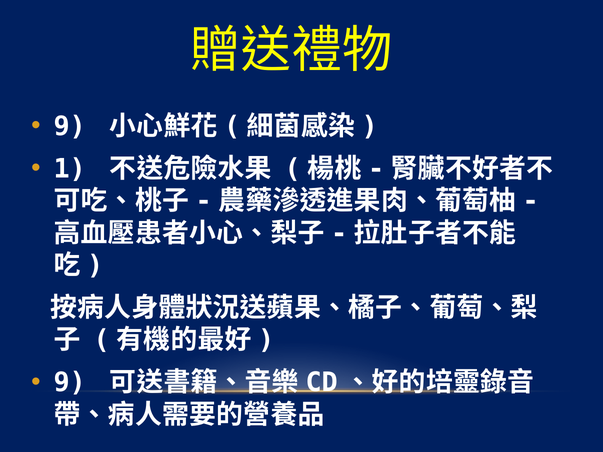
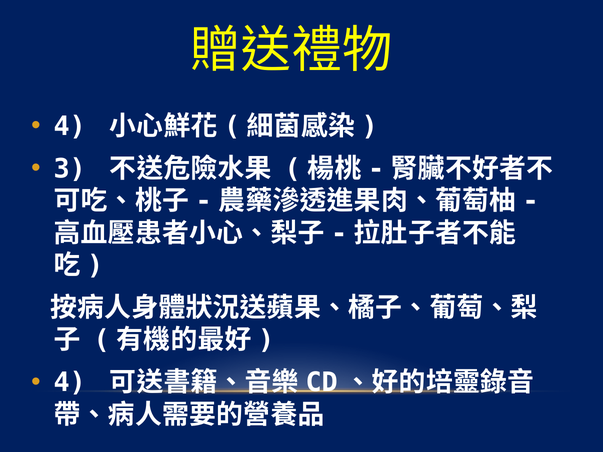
9: 9 -> 4 (70, 126)
1: 1 -> 3 (70, 169)
9: 9 -> 4 (70, 383)
